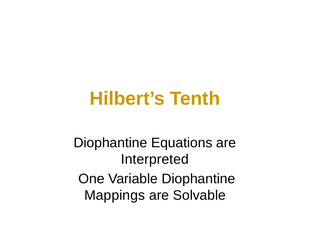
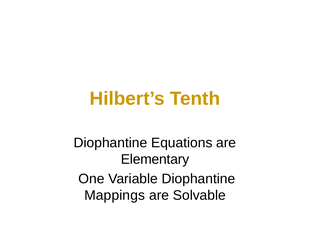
Interpreted: Interpreted -> Elementary (155, 159)
